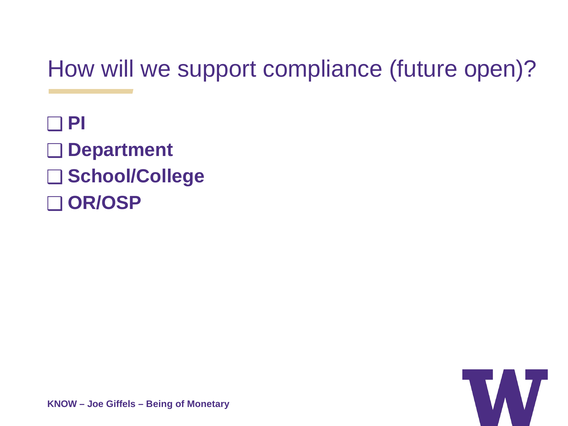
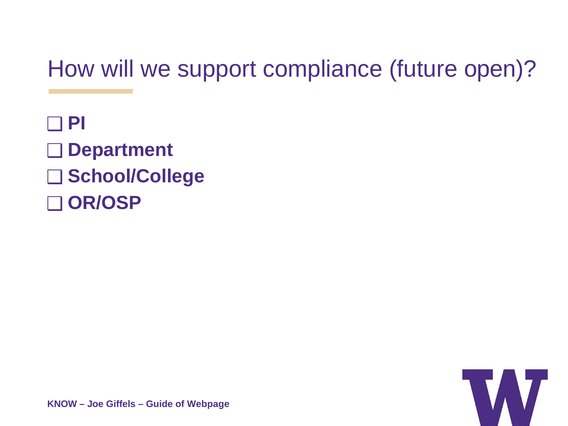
Being: Being -> Guide (159, 404)
Monetary: Monetary -> Webpage (208, 404)
